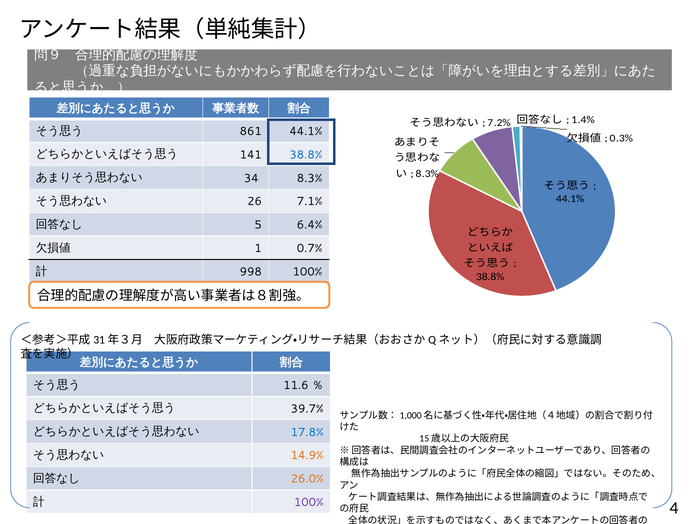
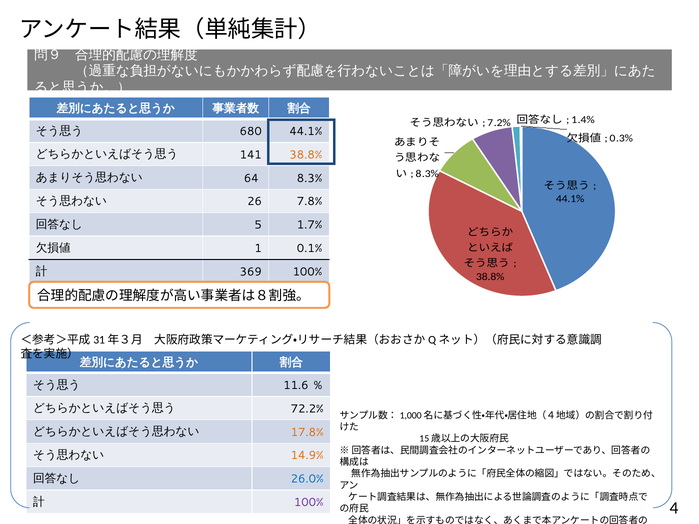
861: 861 -> 680 (251, 131)
38.8% colour: blue -> orange (306, 155)
34: 34 -> 64 (251, 178)
7.1%: 7.1% -> 7.8% (310, 202)
6.4%: 6.4% -> 1.7% (310, 225)
0.7%: 0.7% -> 0.1% (310, 249)
998: 998 -> 369 (251, 272)
39.7%: 39.7% -> 72.2% (307, 409)
17.8% colour: blue -> orange (307, 432)
26.0% colour: orange -> blue (307, 479)
